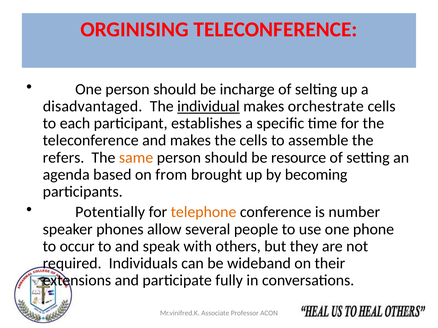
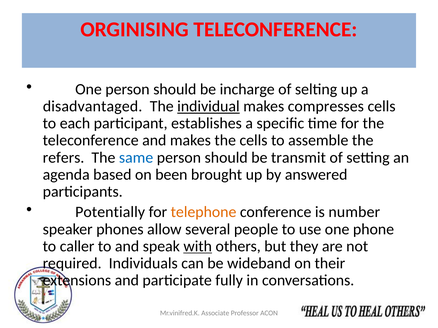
orchestrate: orchestrate -> compresses (326, 107)
same colour: orange -> blue (136, 158)
resource: resource -> transmit (298, 158)
from: from -> been (171, 175)
becoming: becoming -> answered (316, 175)
occur: occur -> caller (77, 247)
with underline: none -> present (198, 247)
